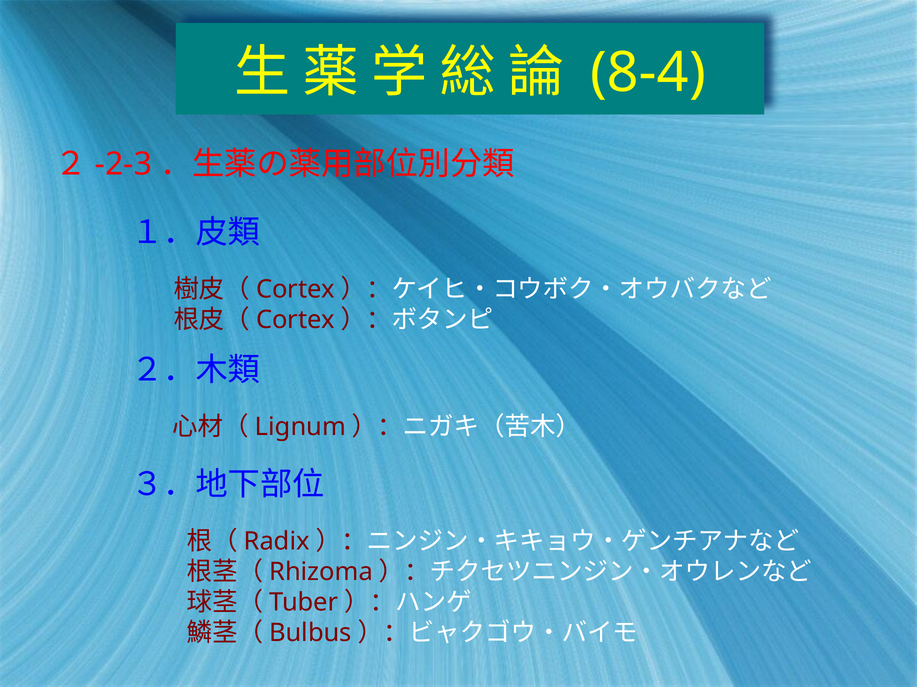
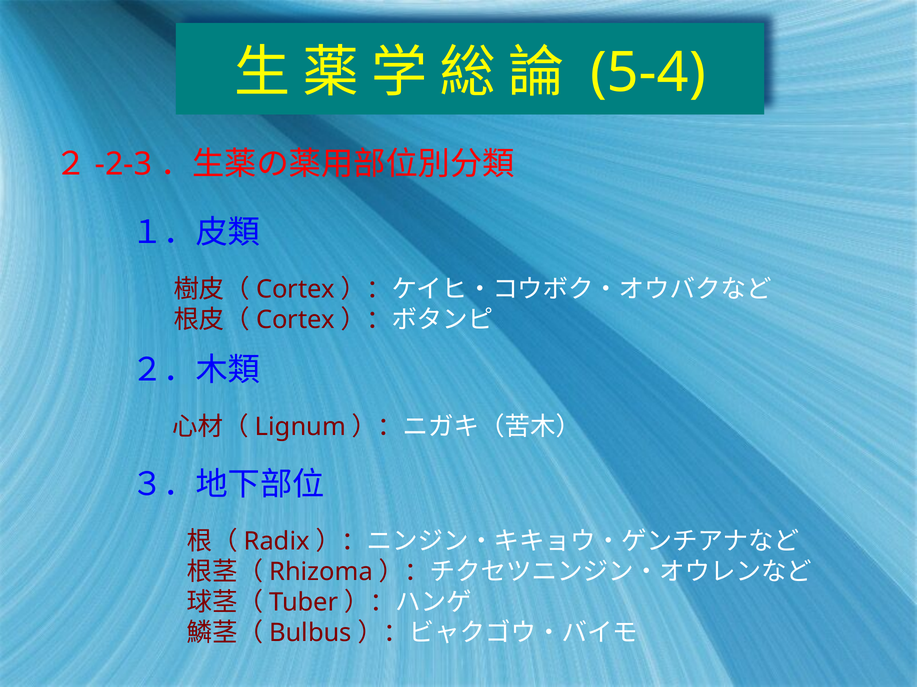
8-4: 8-4 -> 5-4 (648, 73)
